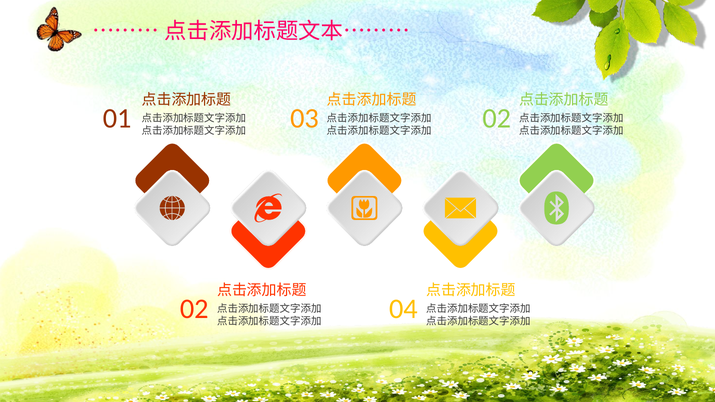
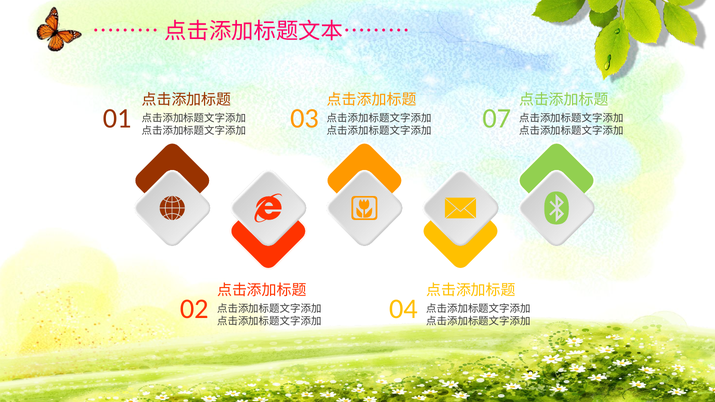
02: 02 -> 07 (497, 119)
